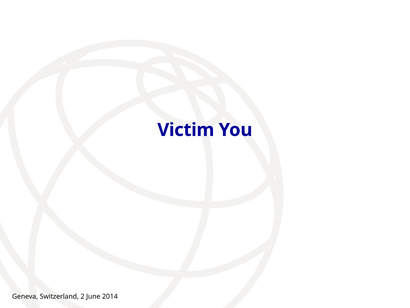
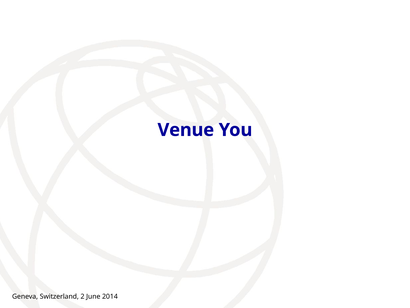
Victim: Victim -> Venue (186, 130)
